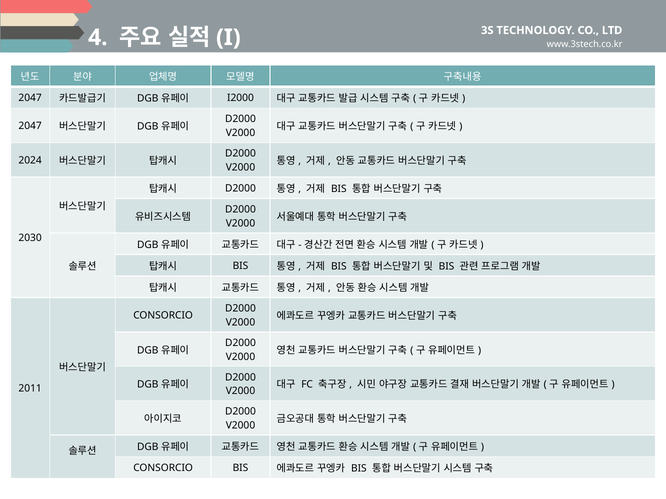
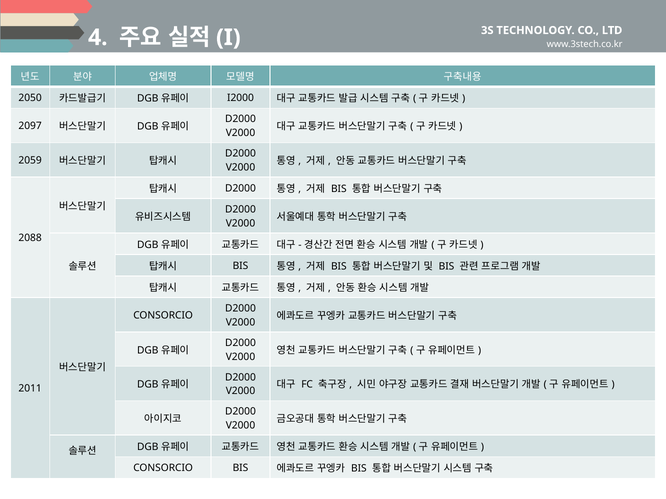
2047: 2047 -> 2050 (30, 98)
2047: 2047 -> 2097 (30, 126)
2024: 2024 -> 2059 (30, 161)
2030: 2030 -> 2088 (30, 238)
